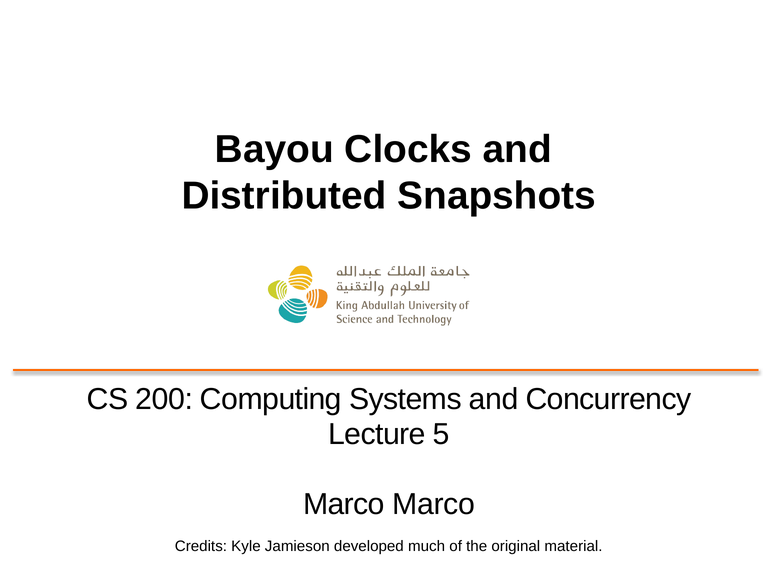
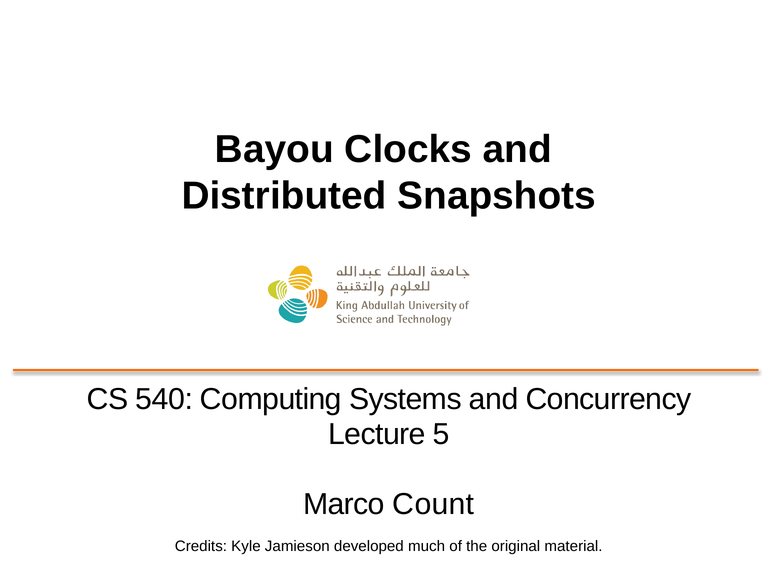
200: 200 -> 540 (164, 399)
Marco Marco: Marco -> Count (433, 504)
